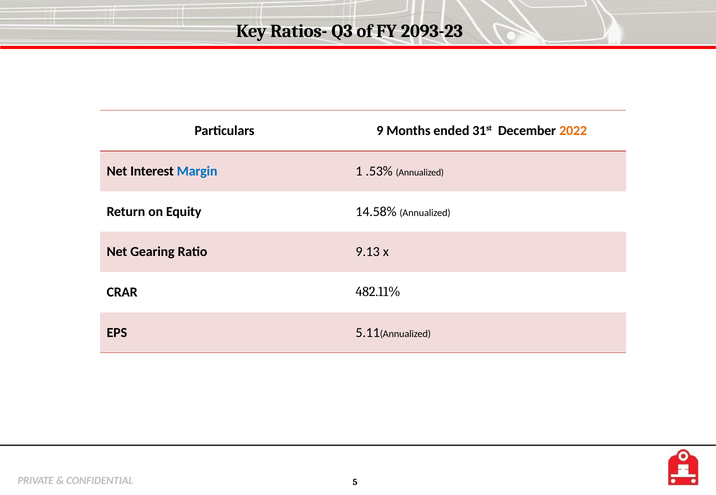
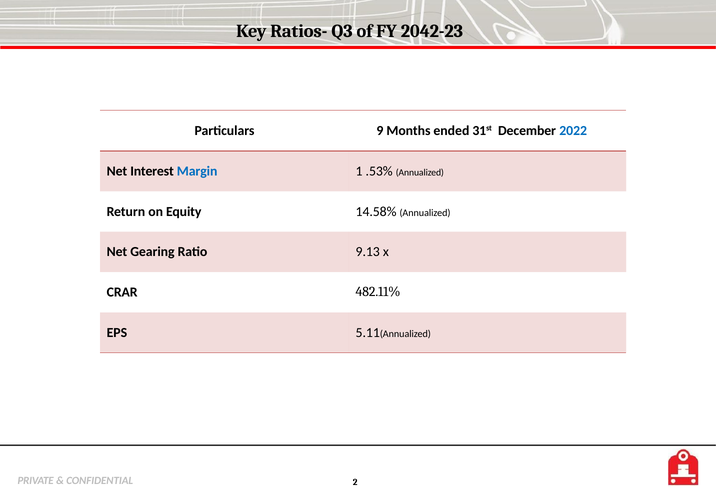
2093-23: 2093-23 -> 2042-23 (432, 31)
2022 colour: orange -> blue (573, 131)
5: 5 -> 2 (355, 483)
